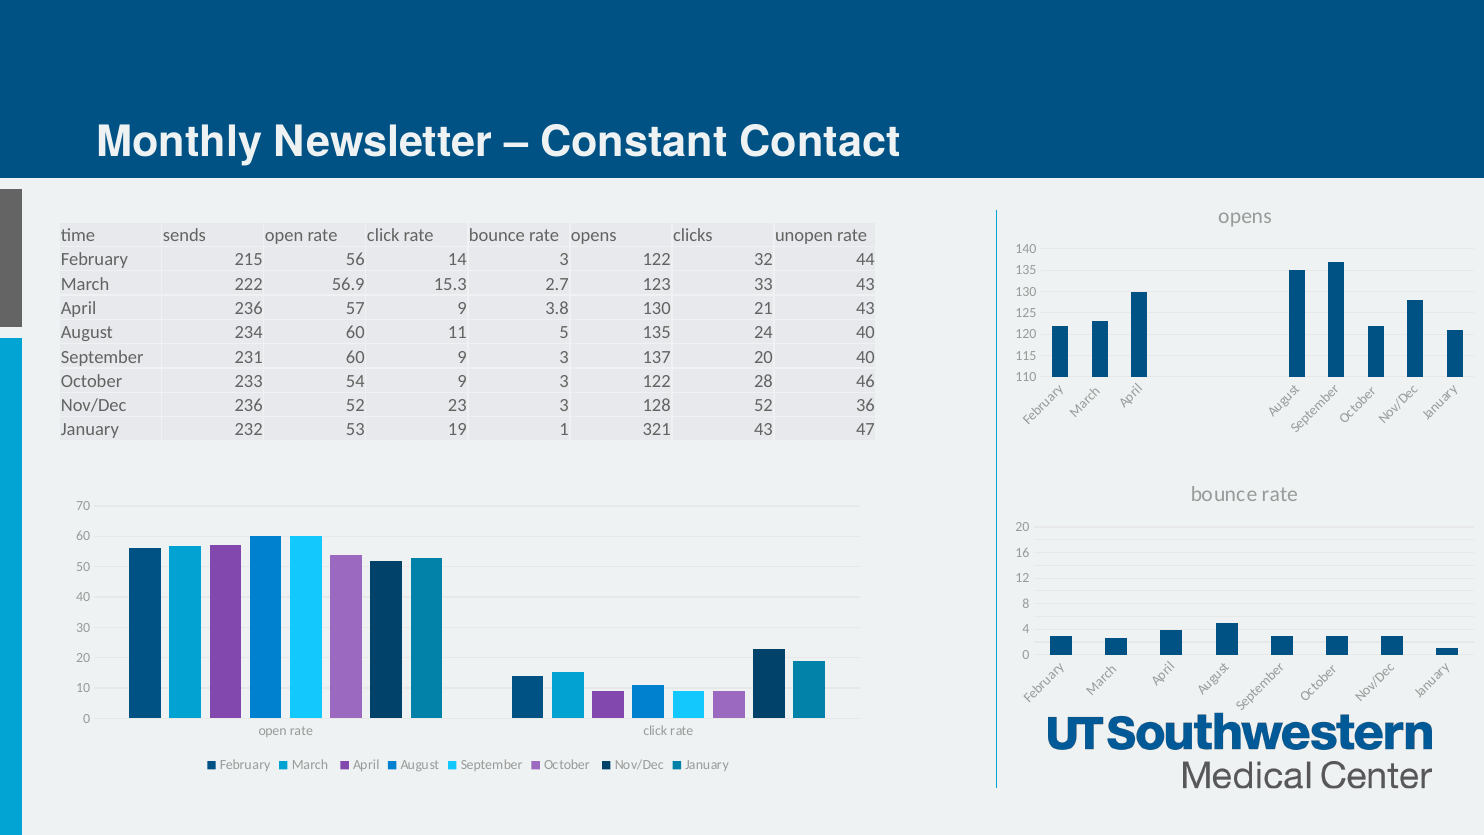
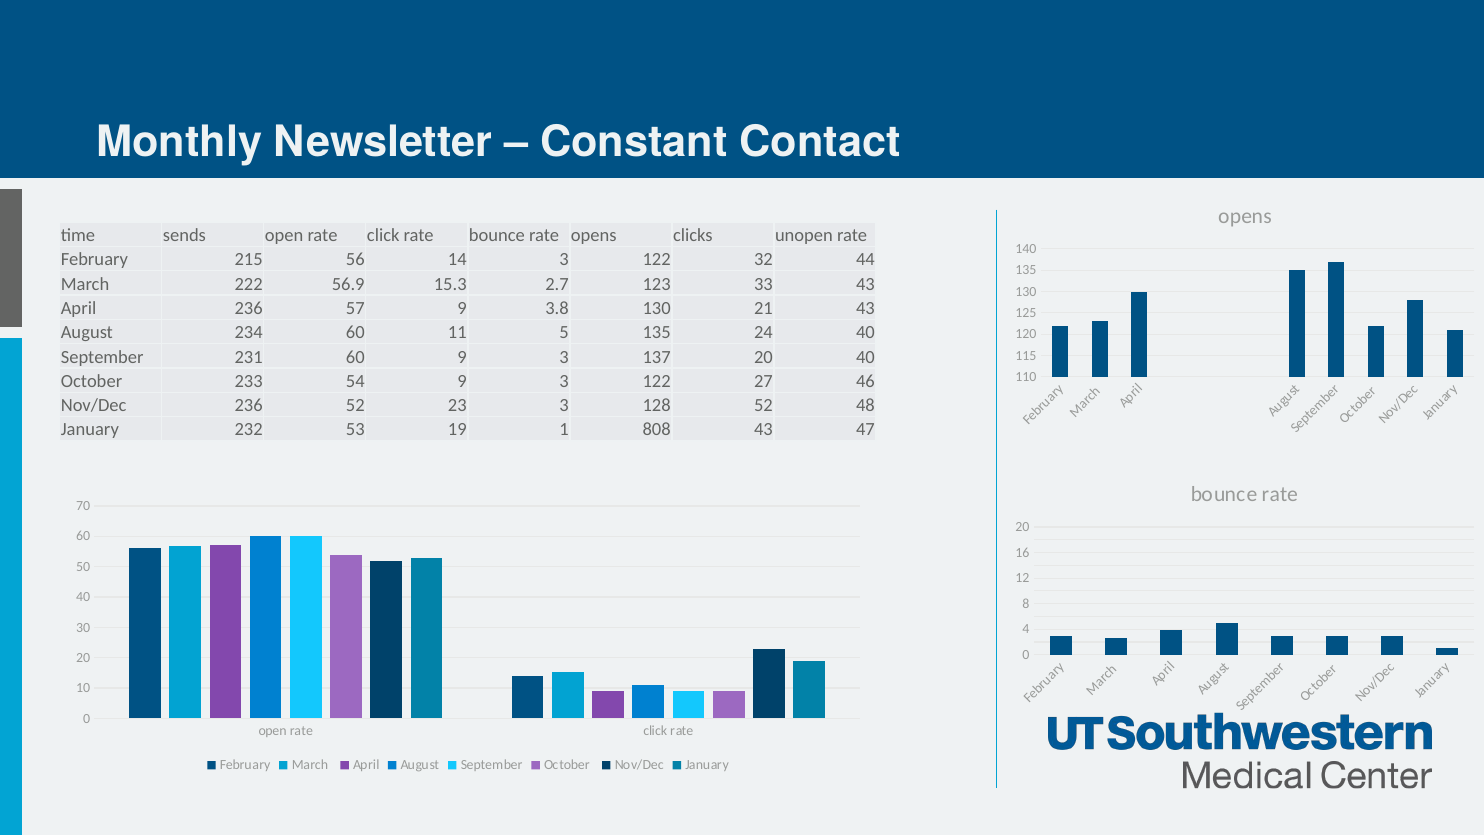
28: 28 -> 27 (763, 381)
36: 36 -> 48 (865, 405)
321: 321 -> 808 (657, 430)
